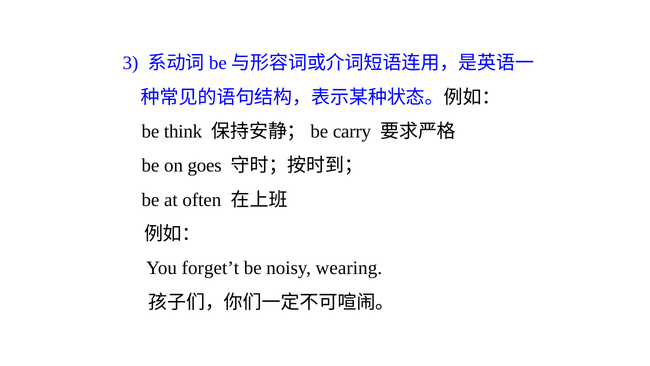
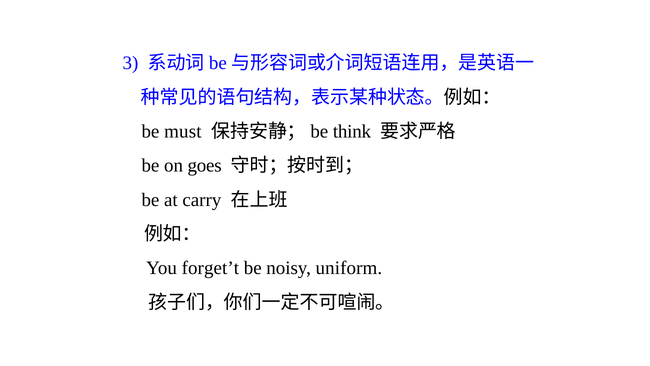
think: think -> must (183, 131)
carry: carry -> think (352, 131)
often: often -> carry (202, 200)
wearing: wearing -> uniform (349, 268)
